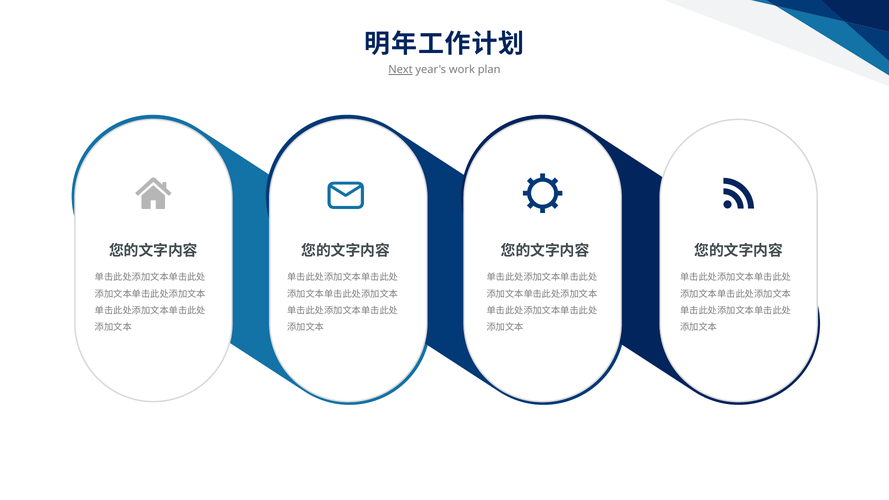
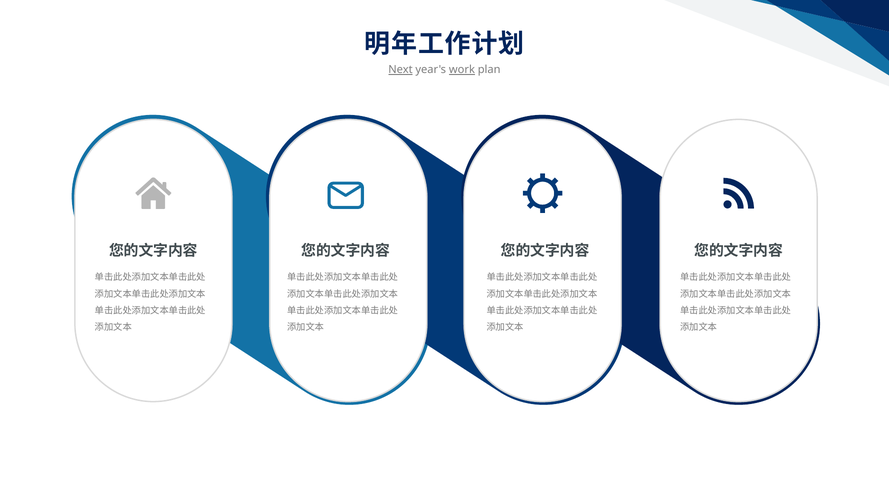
work underline: none -> present (462, 70)
